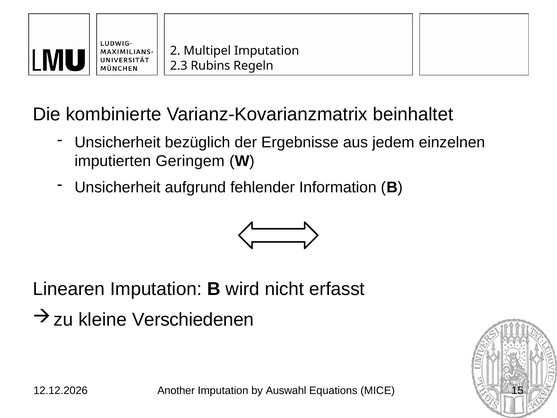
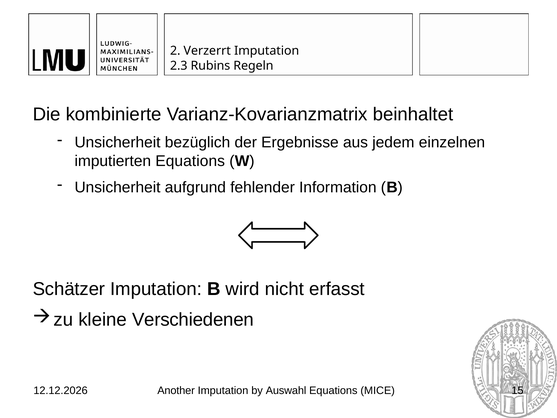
Multipel: Multipel -> Verzerrt (207, 51)
imputierten Geringem: Geringem -> Equations (190, 161)
Linearen: Linearen -> Schätzer (69, 289)
